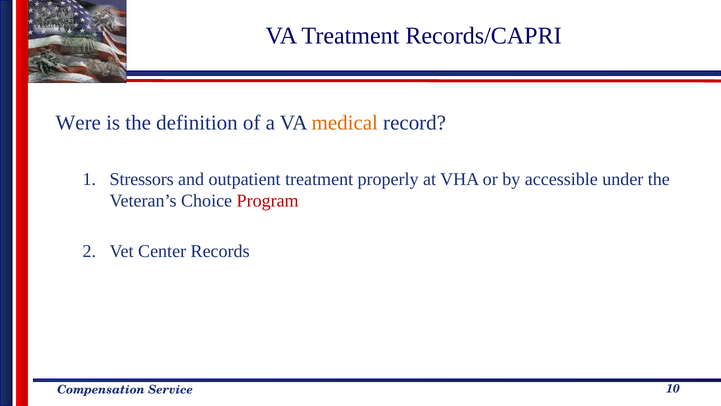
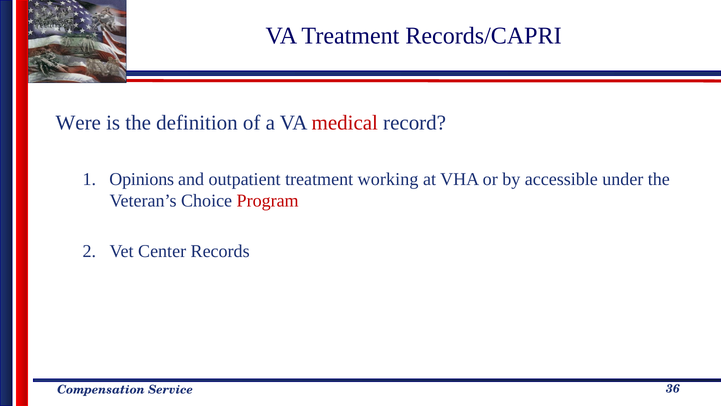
medical colour: orange -> red (345, 123)
Stressors: Stressors -> Opinions (142, 179)
properly: properly -> working (388, 179)
10: 10 -> 36 (673, 388)
